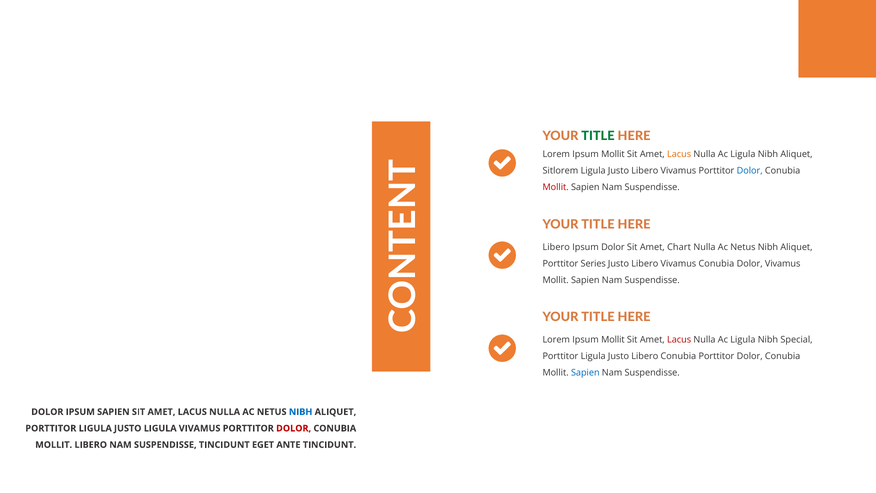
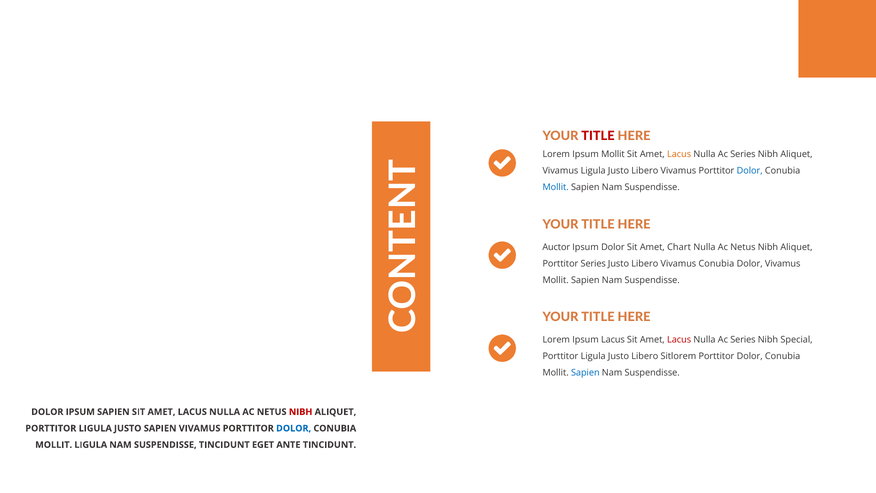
TITLE colour: green -> red (598, 136)
Ligula: Ligula -> Series (743, 154)
Sitlorem: Sitlorem -> Vivamus (560, 171)
Mollit colour: red -> blue (556, 187)
Libero: Libero -> Auctor (556, 247)
Mollit: Mollit -> Lacus (613, 340)
Ligula: Ligula -> Series (743, 340)
Libero Conubia: Conubia -> Sitlorem (678, 356)
NIBH colour: blue -> red (301, 412)
JUSTO LIGULA: LIGULA -> SAPIEN (160, 428)
DOLOR colour: red -> blue (294, 428)
MOLLIT LIBERO: LIBERO -> LIGULA (91, 445)
